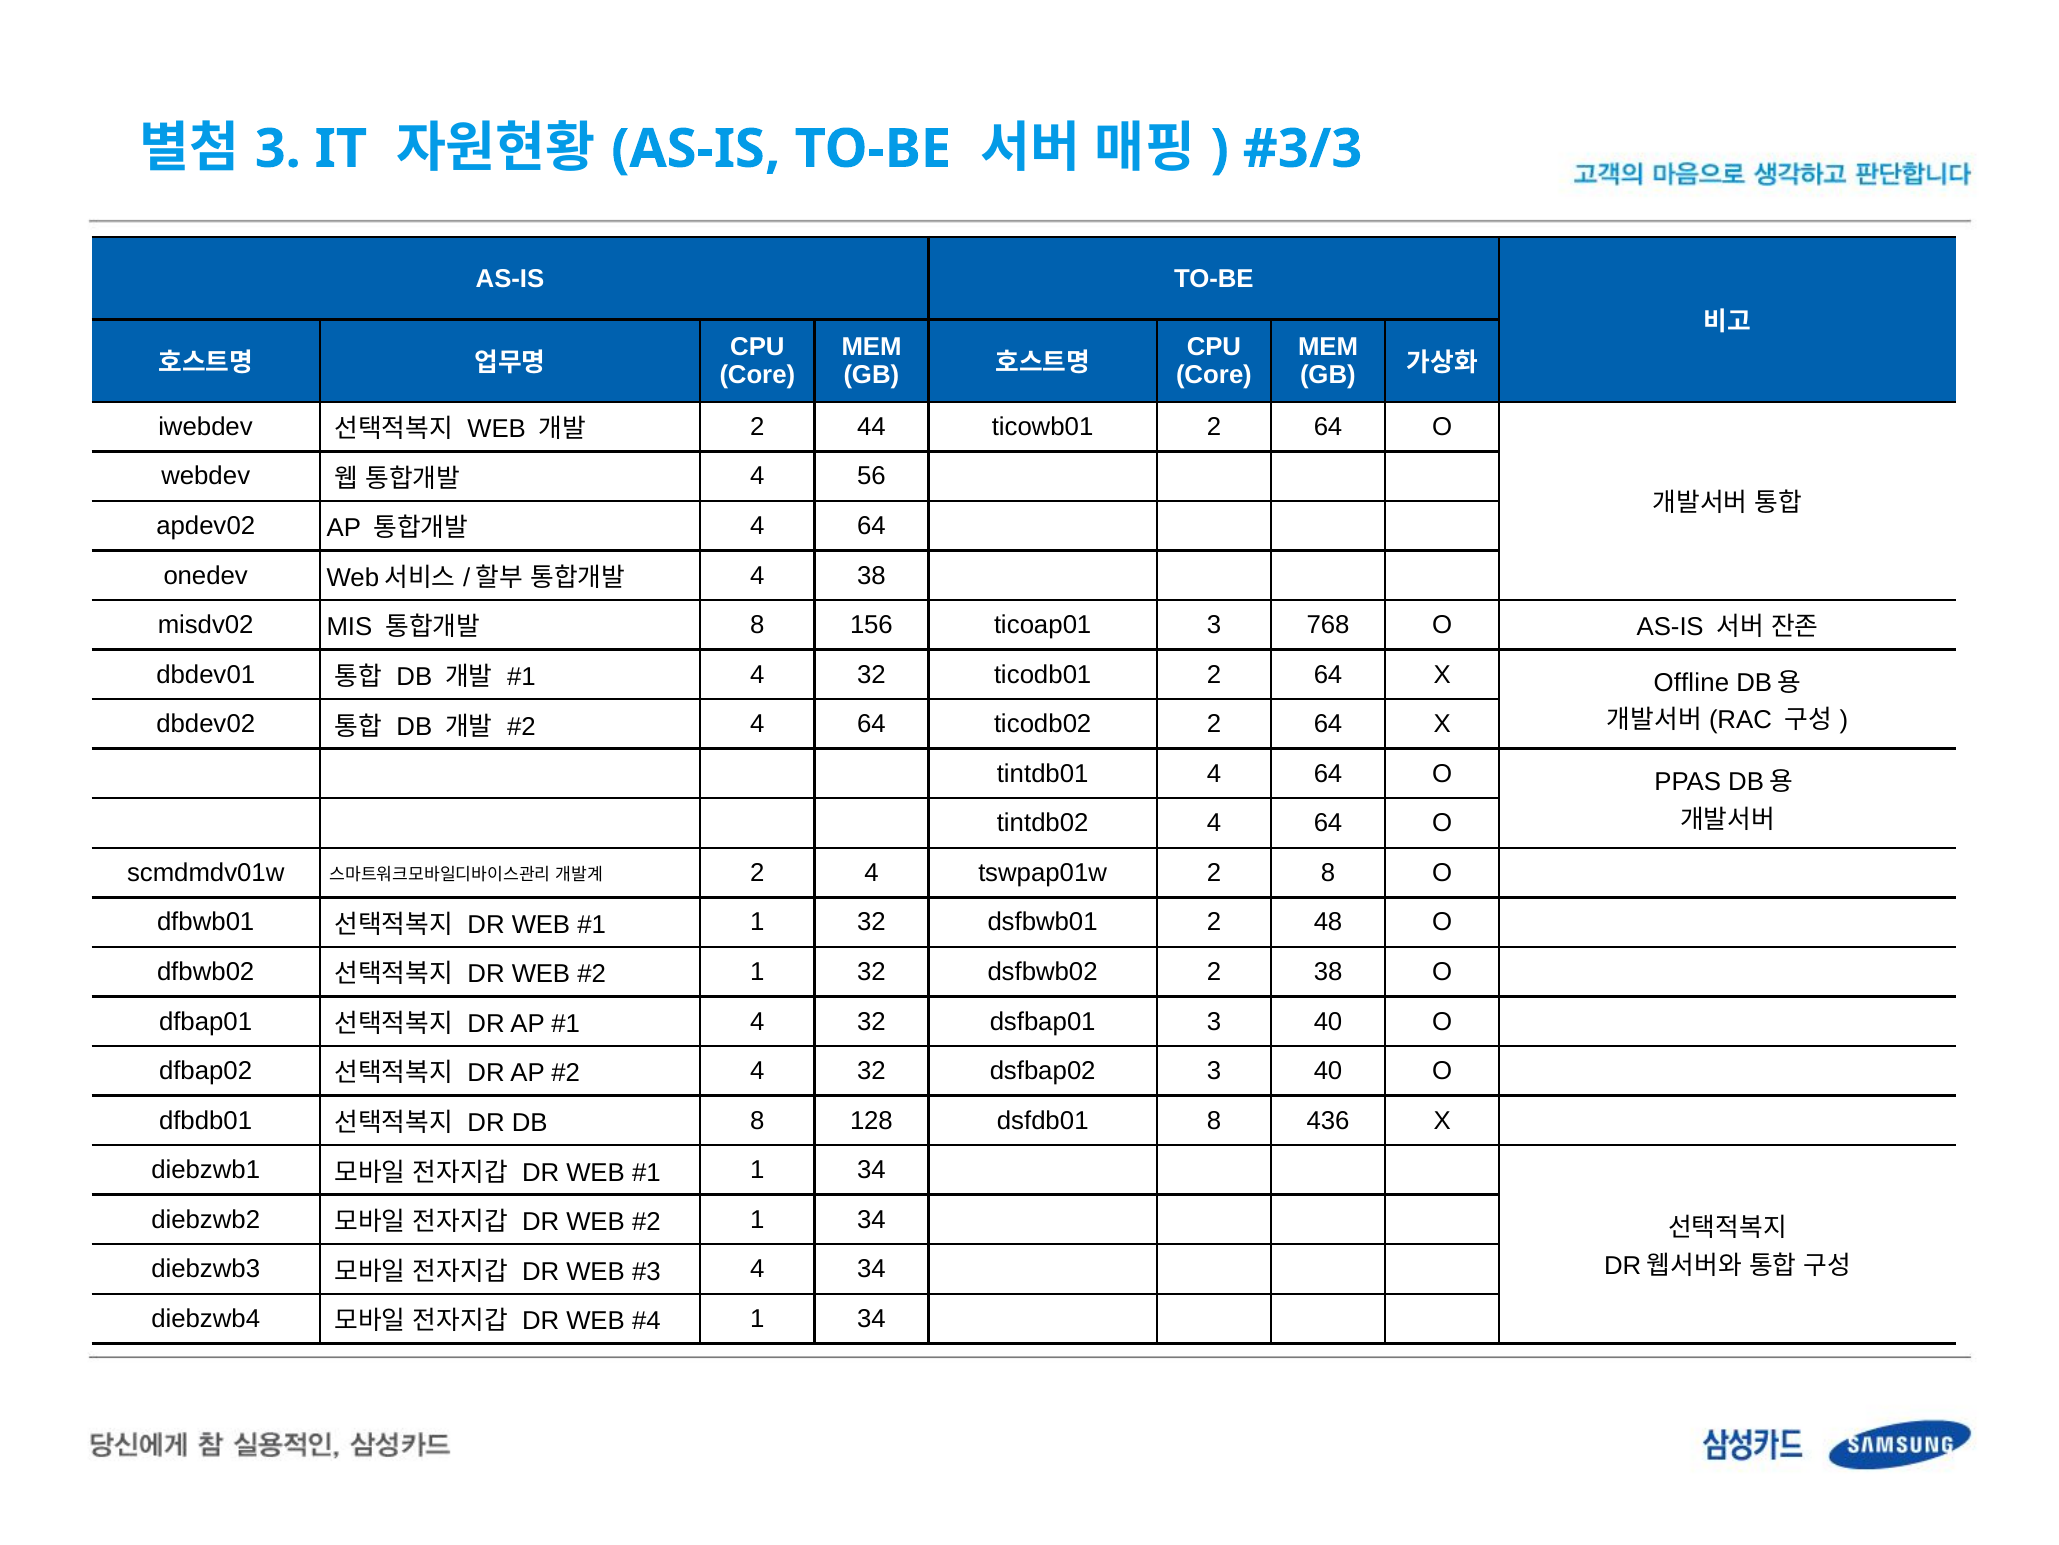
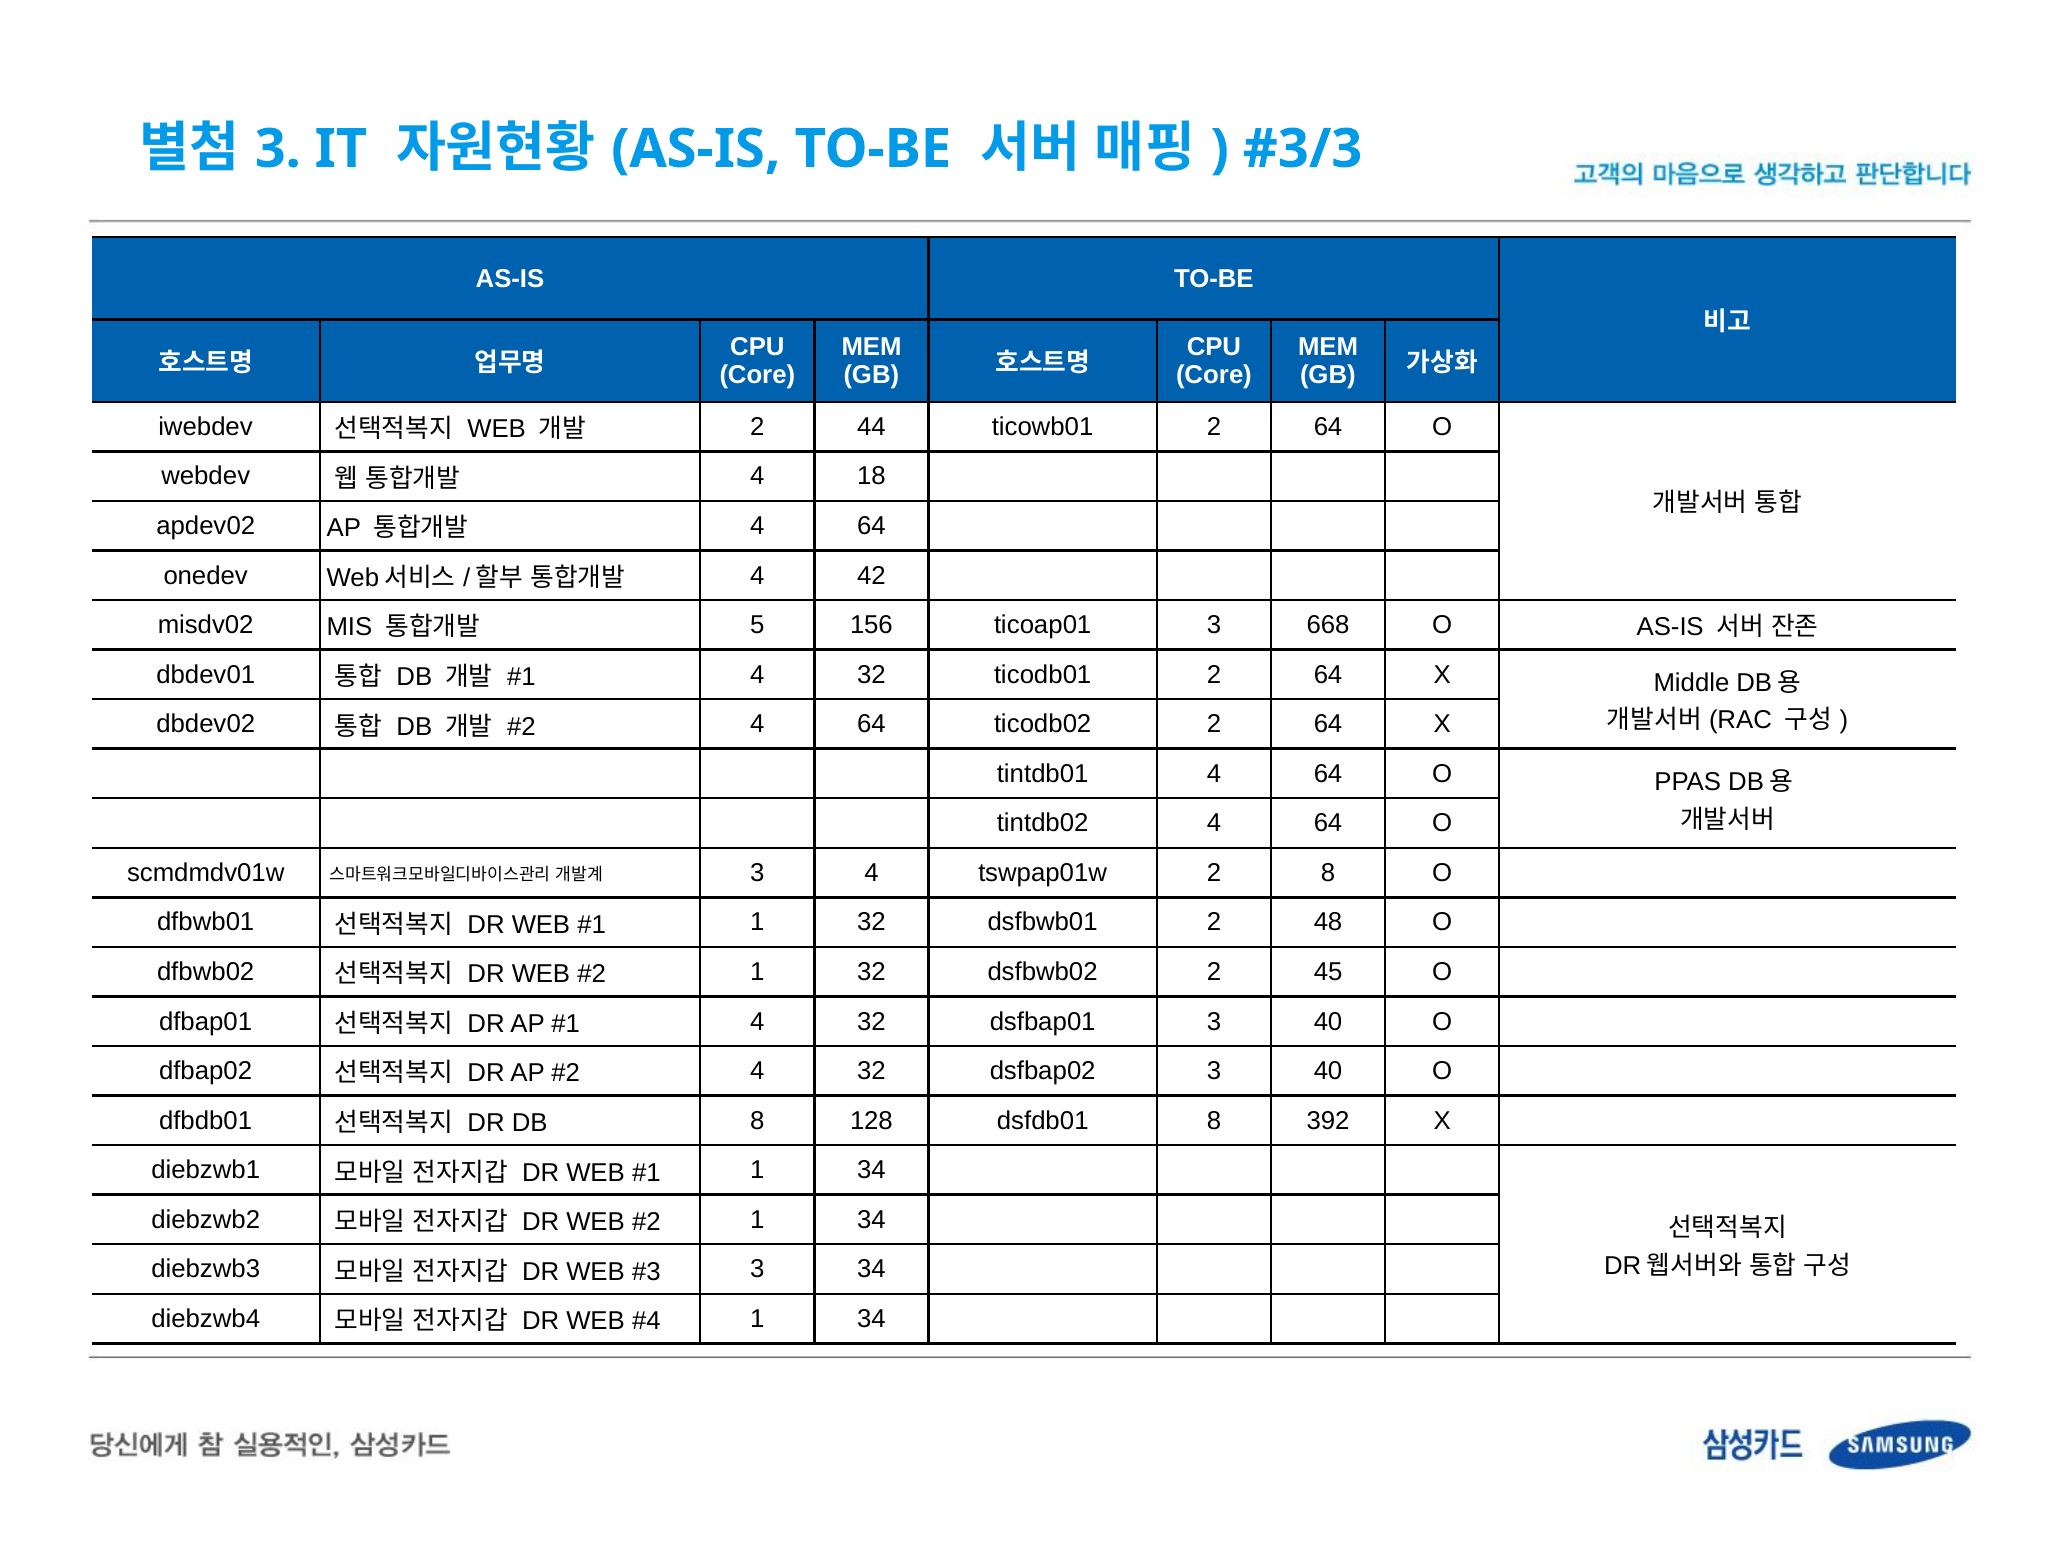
56: 56 -> 18 (872, 476)
4 38: 38 -> 42 (872, 575)
8: 8 -> 5 (757, 625)
768: 768 -> 668 (1328, 625)
Offline: Offline -> Middle (1691, 683)
2: 2 -> 3 (757, 872)
2 38: 38 -> 45 (1328, 972)
436: 436 -> 392 (1328, 1120)
4: 4 -> 3 (757, 1269)
